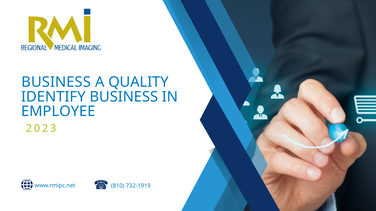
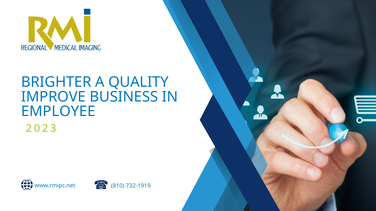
BUSINESS: BUSINESS -> BRIGHTER (56, 82)
IDENTIFY: IDENTIFY -> IMPROVE (53, 97)
